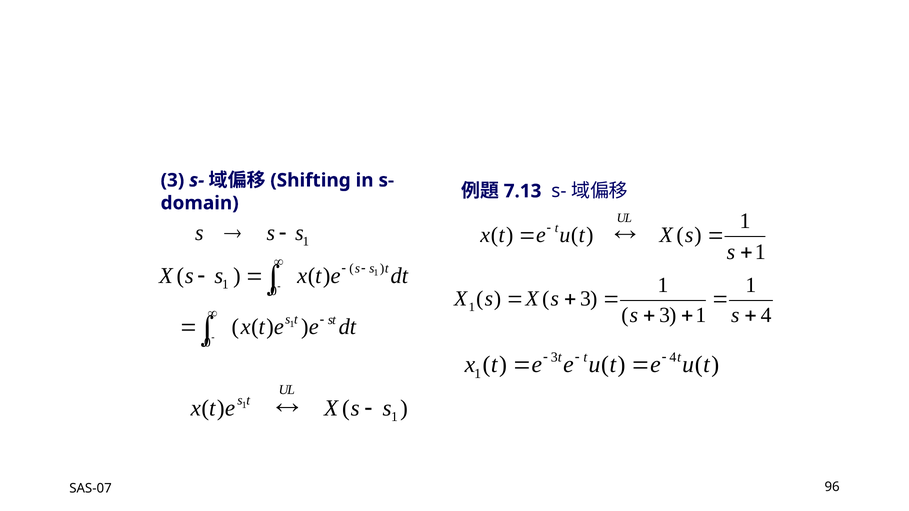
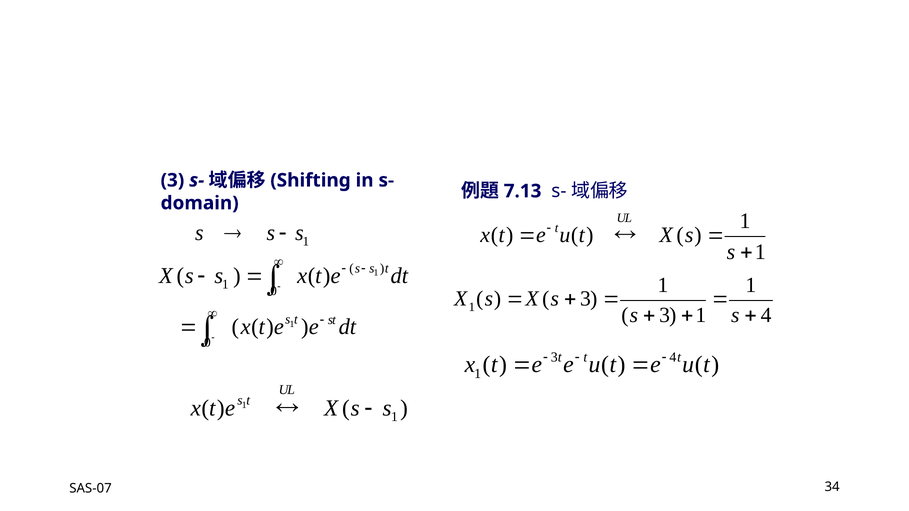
96: 96 -> 34 (832, 487)
